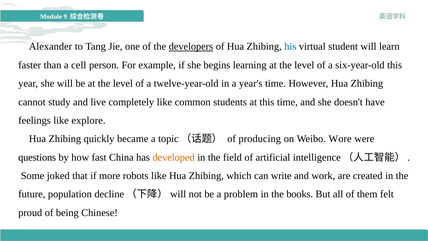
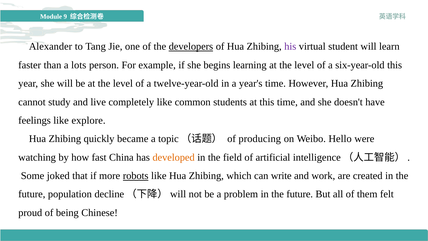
his colour: blue -> purple (290, 47)
cell: cell -> lots (79, 65)
Wore: Wore -> Hello (340, 139)
questions: questions -> watching (37, 157)
robots underline: none -> present (136, 176)
problem in the books: books -> future (300, 194)
